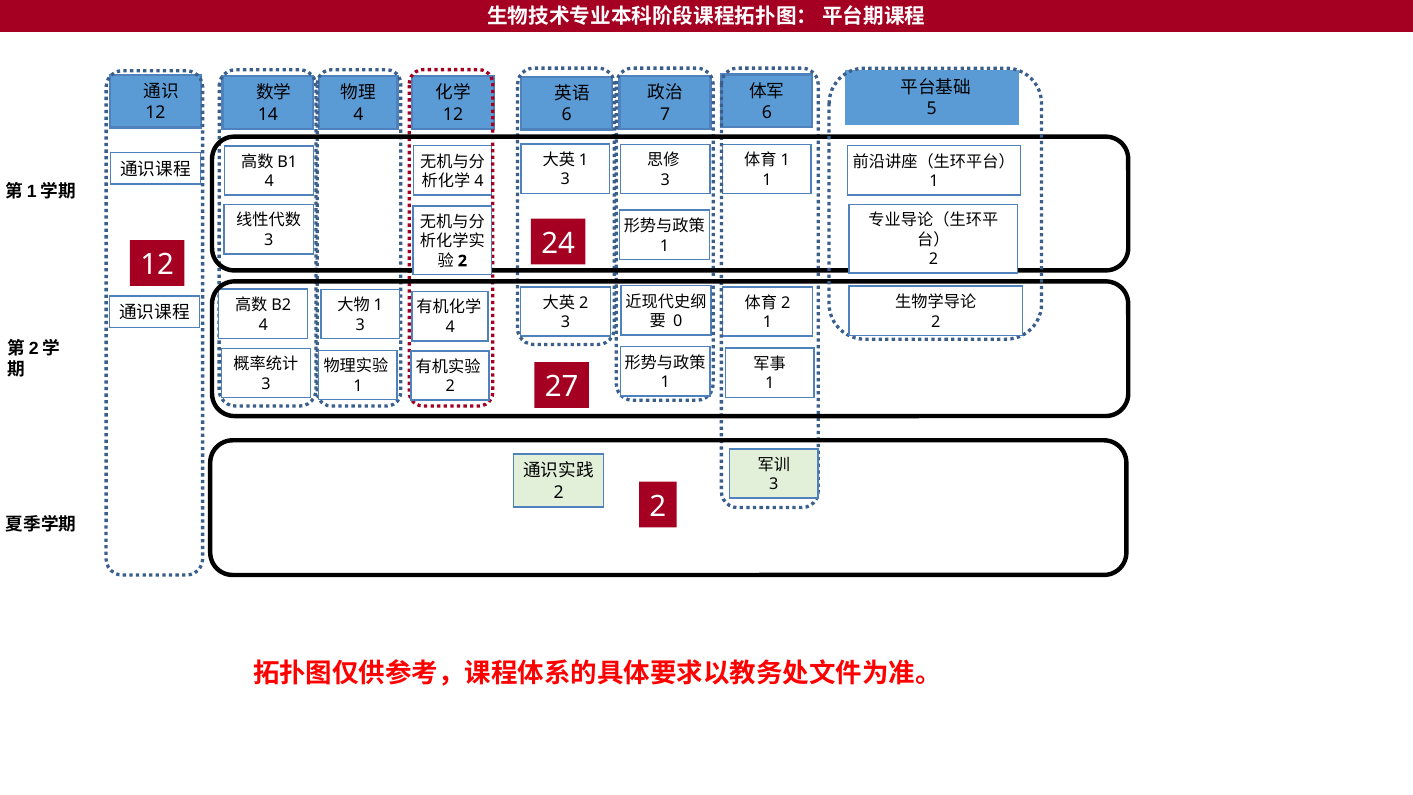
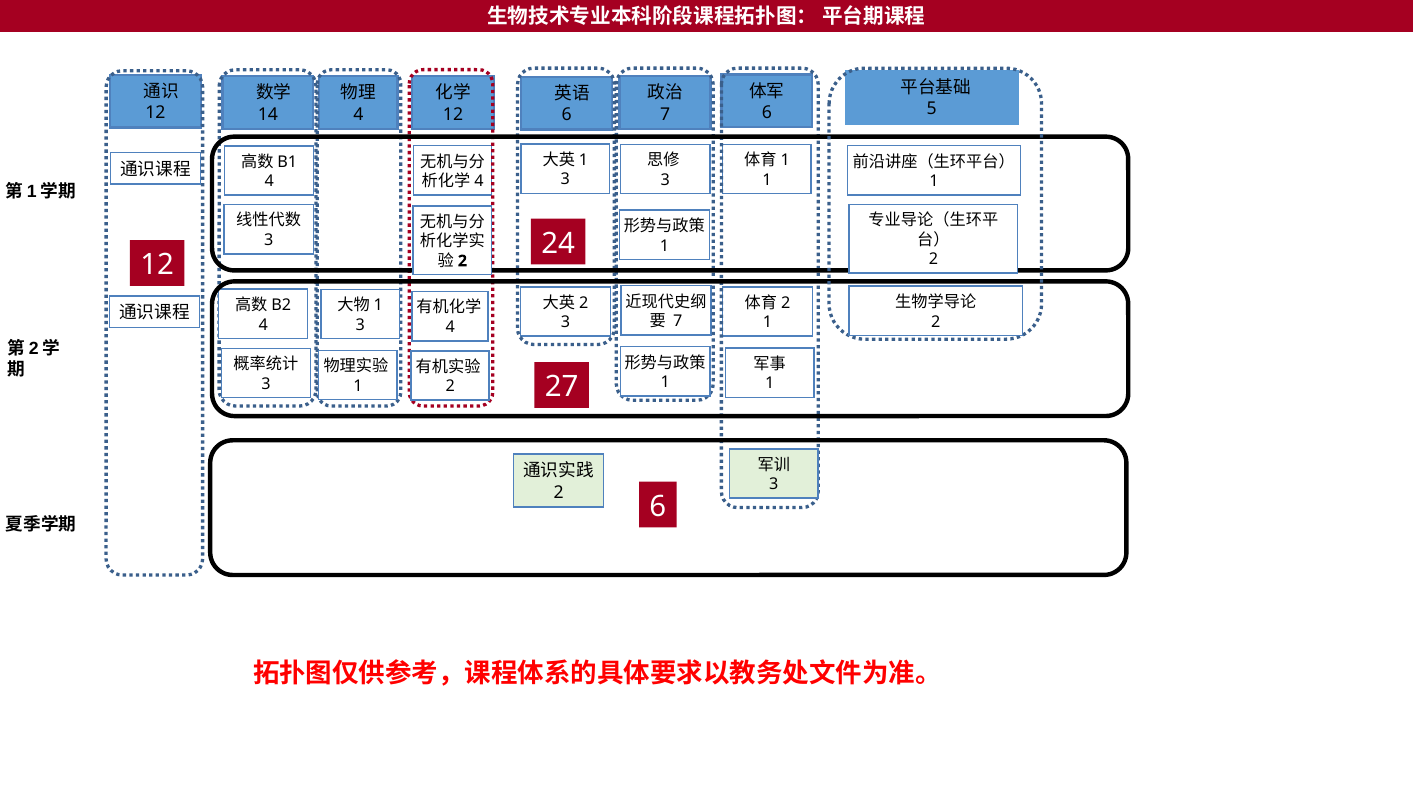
0: 0 -> 7 (678, 321)
2: 2 -> 6 (658, 507)
